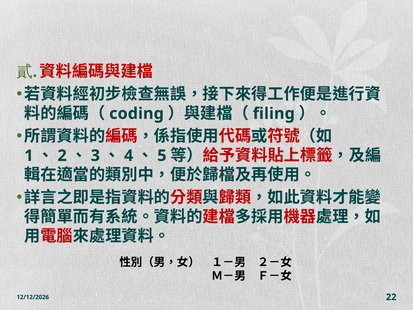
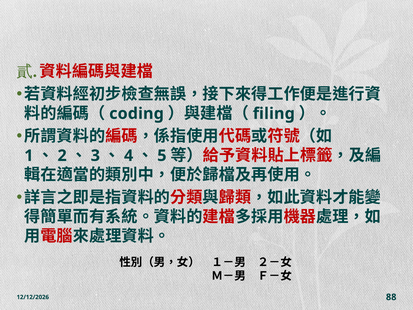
22: 22 -> 88 (391, 297)
